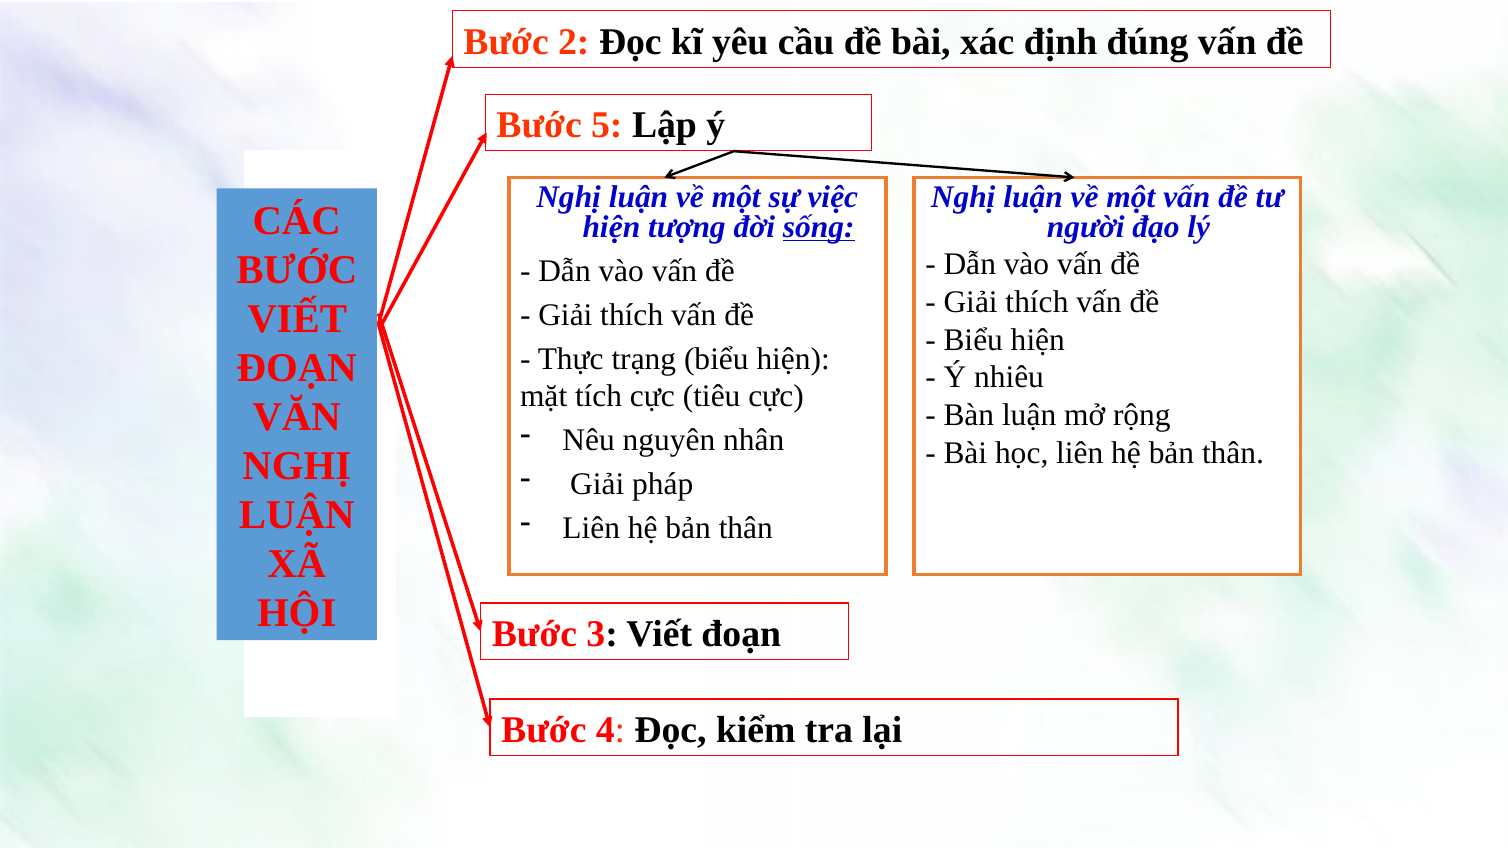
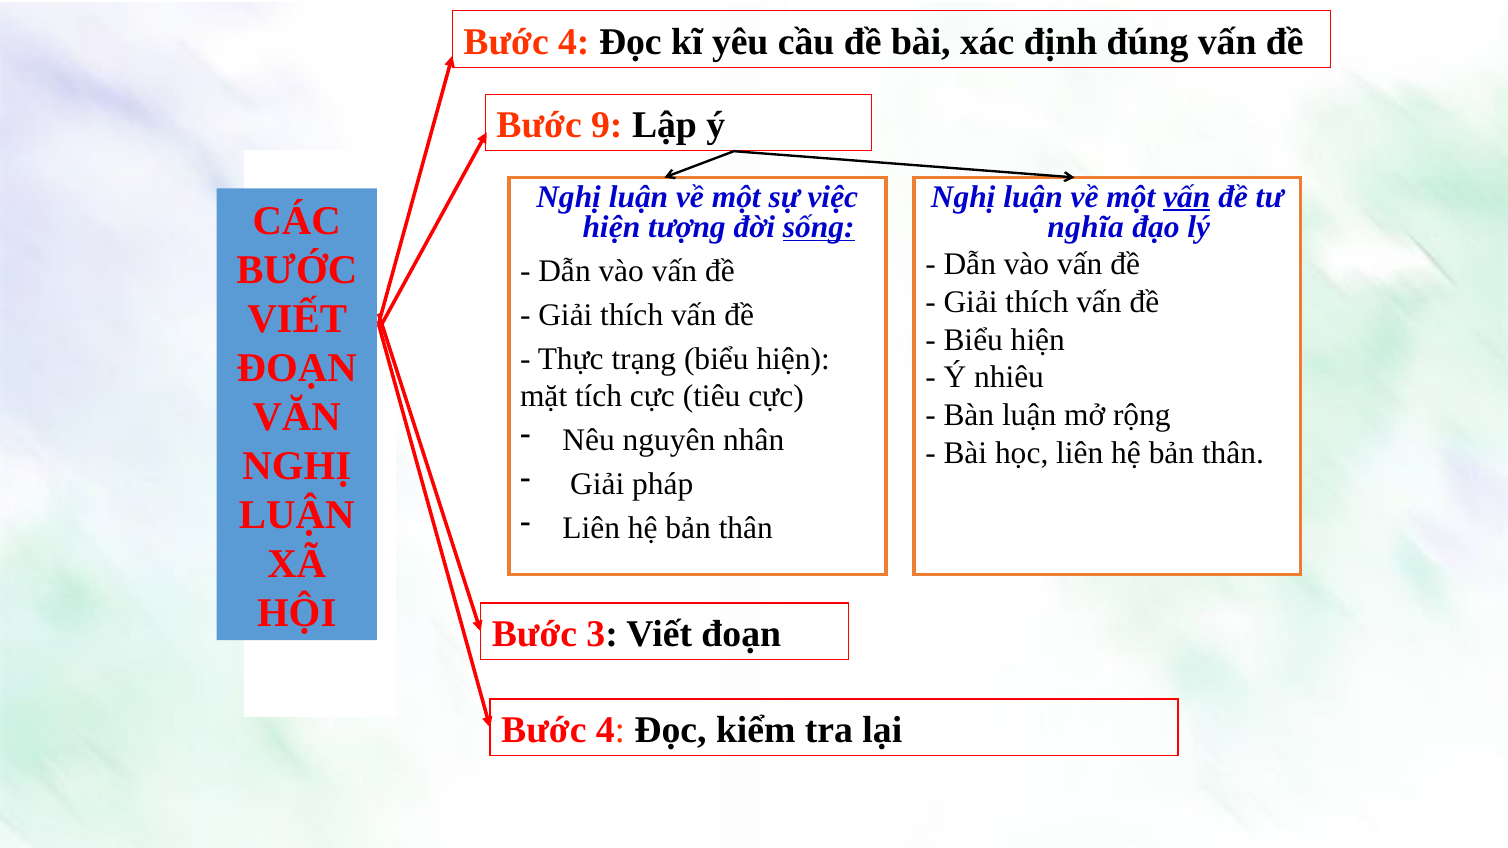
2: 2 -> 4 (574, 42)
5: 5 -> 9 (607, 125)
vấn underline: none -> present (1187, 197)
người: người -> nghĩa (1086, 227)
